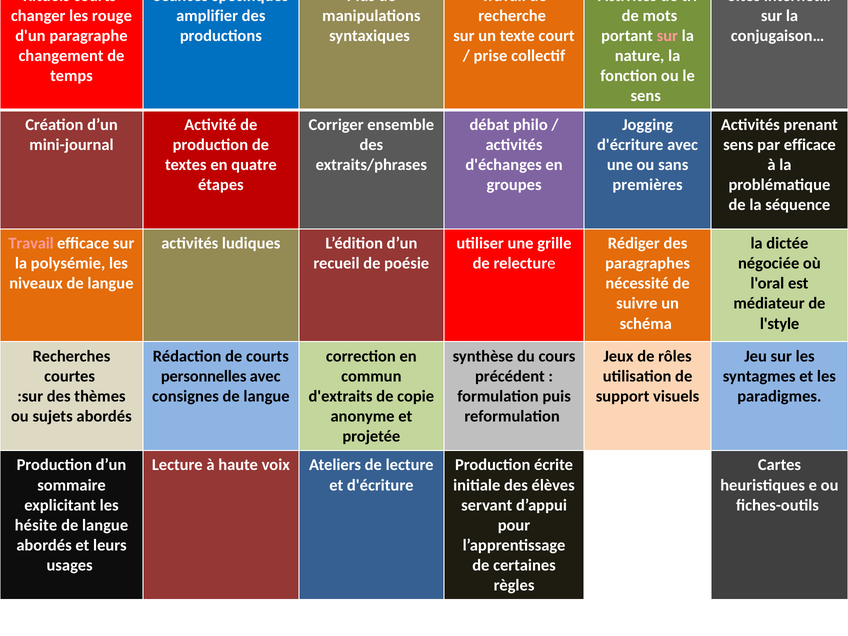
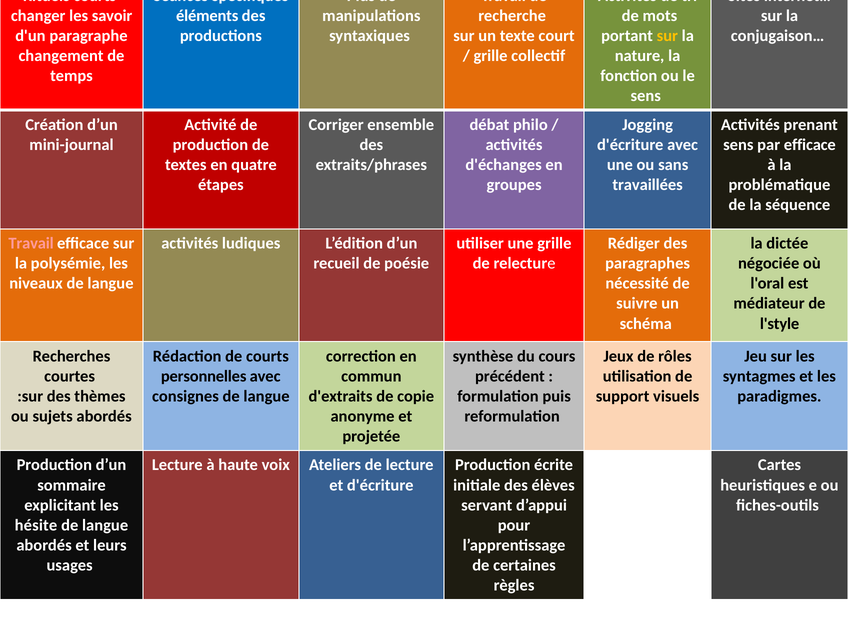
rouge: rouge -> savoir (112, 16)
amplifier: amplifier -> éléments (207, 16)
sur colour: pink -> yellow (667, 36)
prise: prise -> grille (491, 56)
premières: premières -> travaillées (648, 185)
